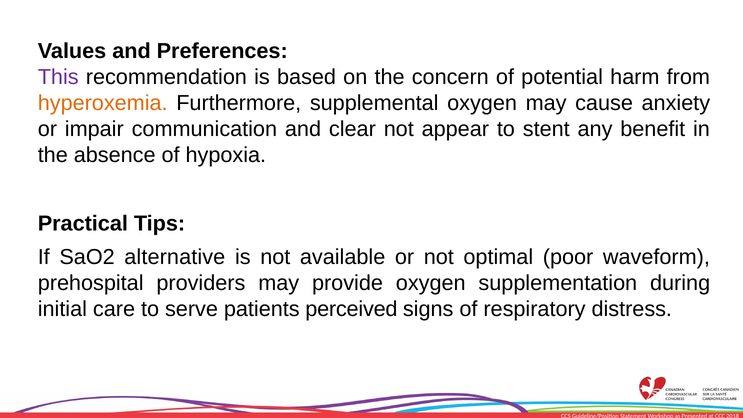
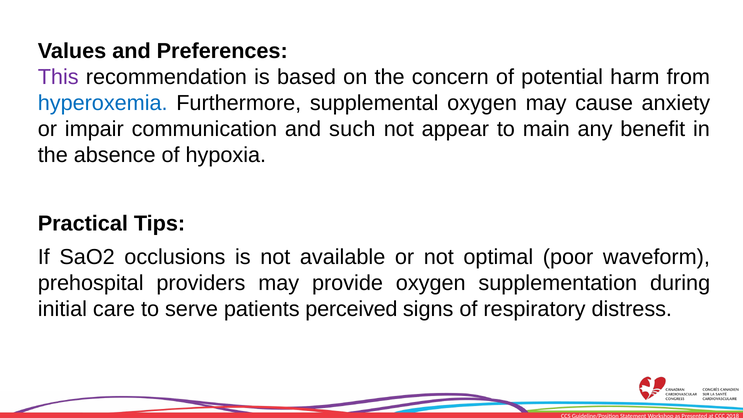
hyperoxemia colour: orange -> blue (103, 103)
clear: clear -> such (352, 129)
stent: stent -> main (546, 129)
alternative: alternative -> occlusions (175, 257)
